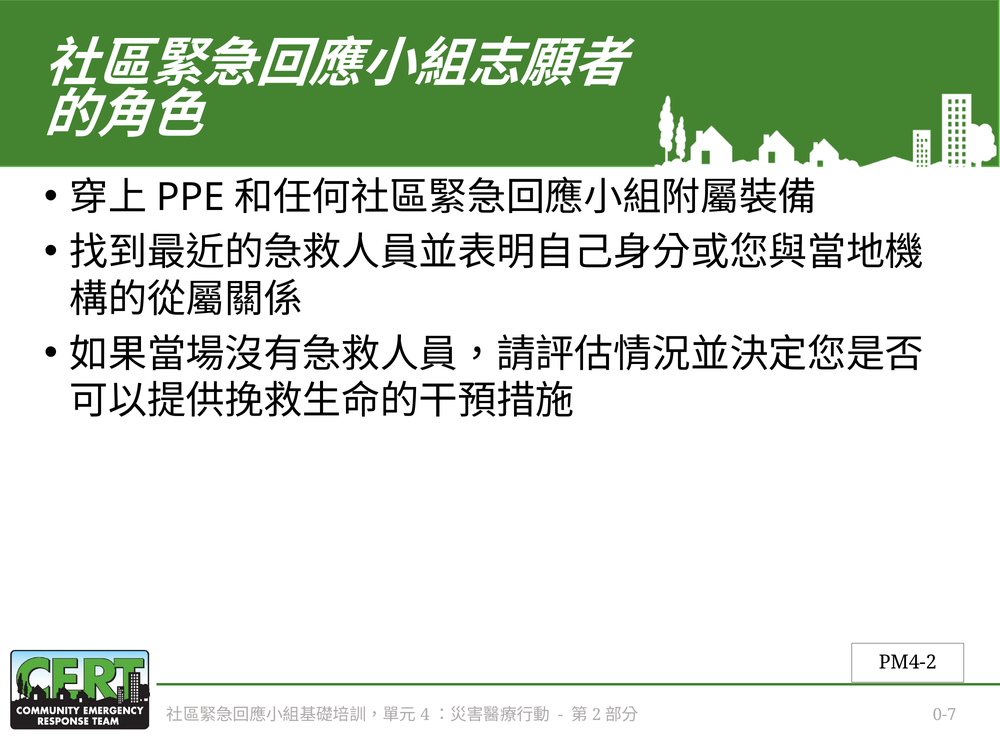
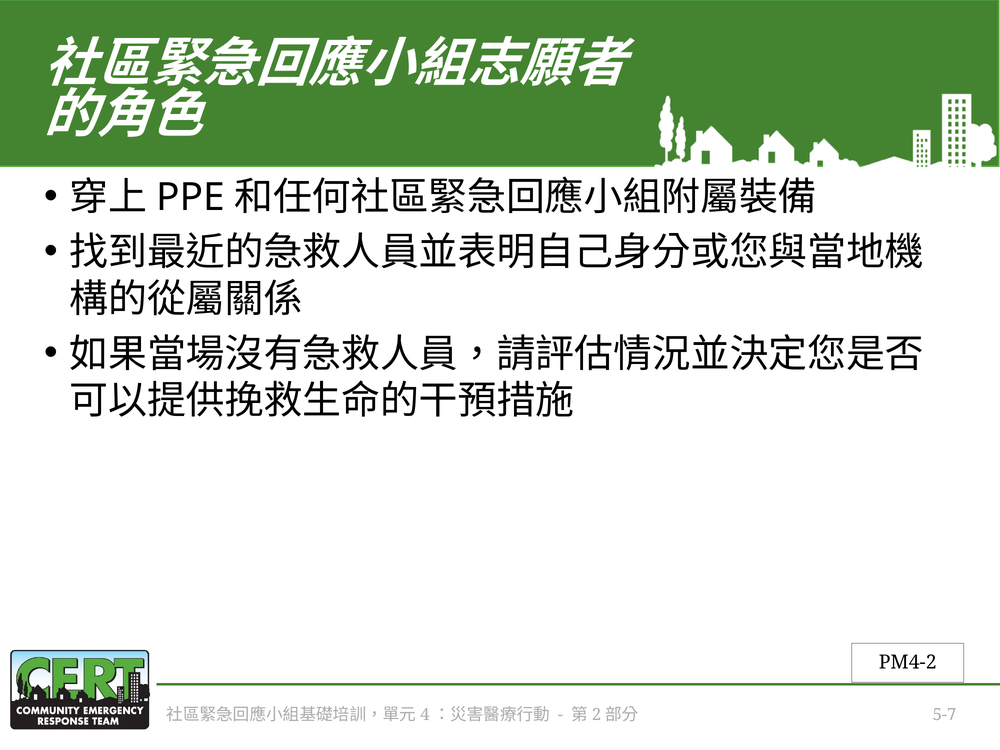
0-7: 0-7 -> 5-7 (945, 715)
